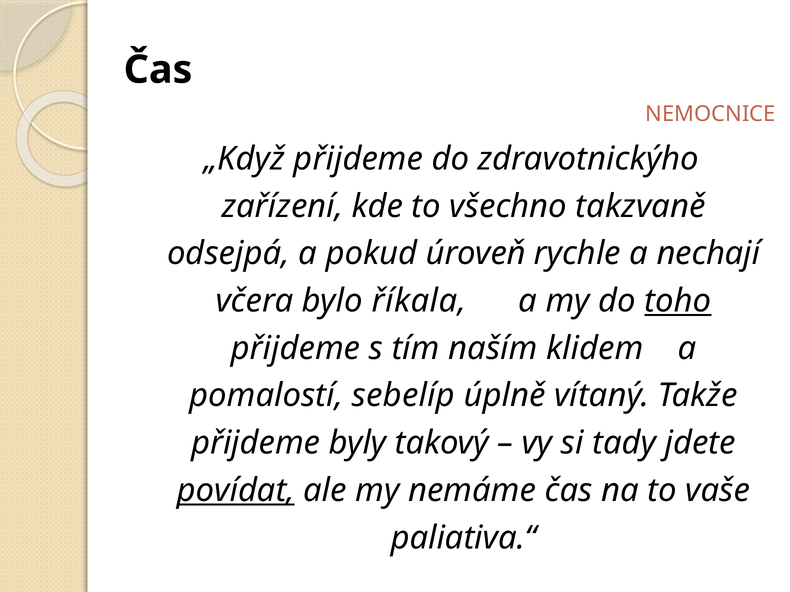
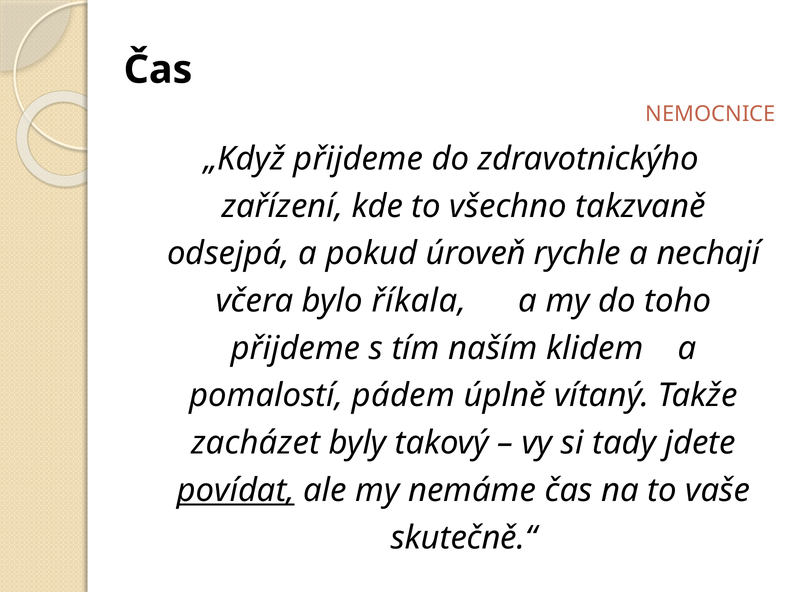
toho underline: present -> none (678, 301)
sebelíp: sebelíp -> pádem (403, 396)
přijdeme: přijdeme -> zacházet (256, 443)
paliativa.“: paliativa.“ -> skutečně.“ (464, 538)
